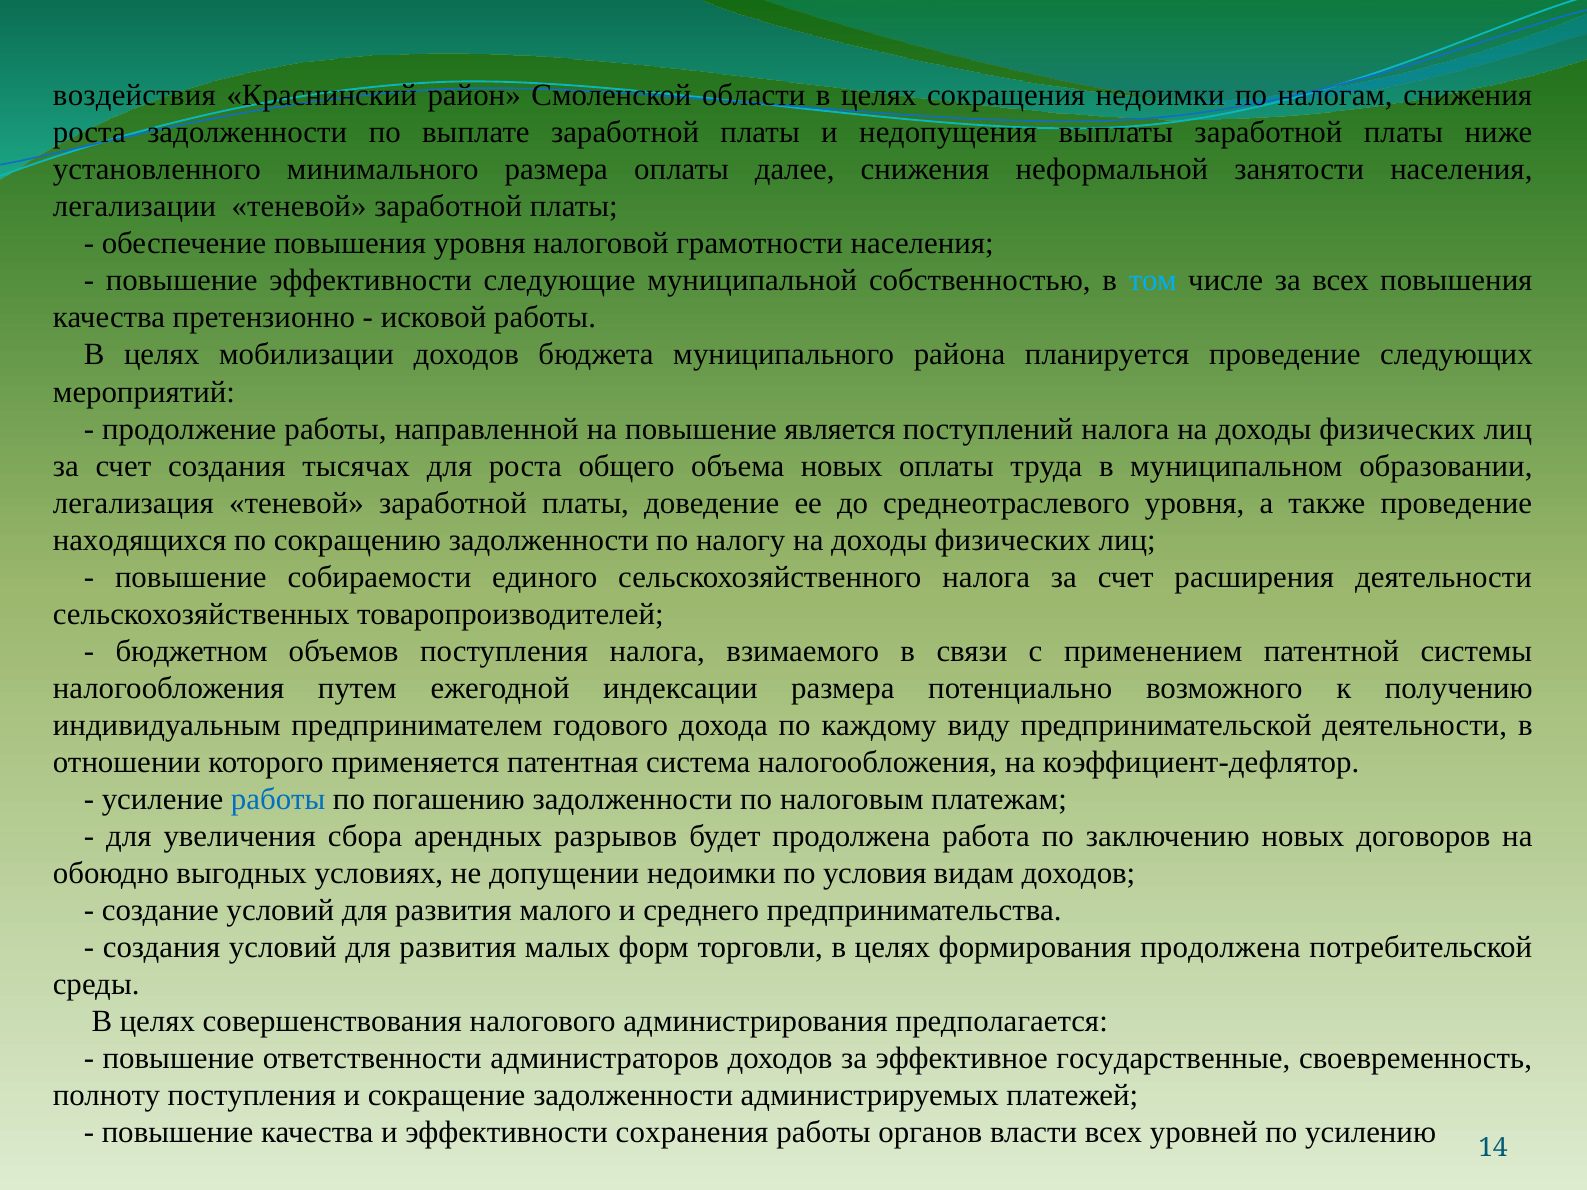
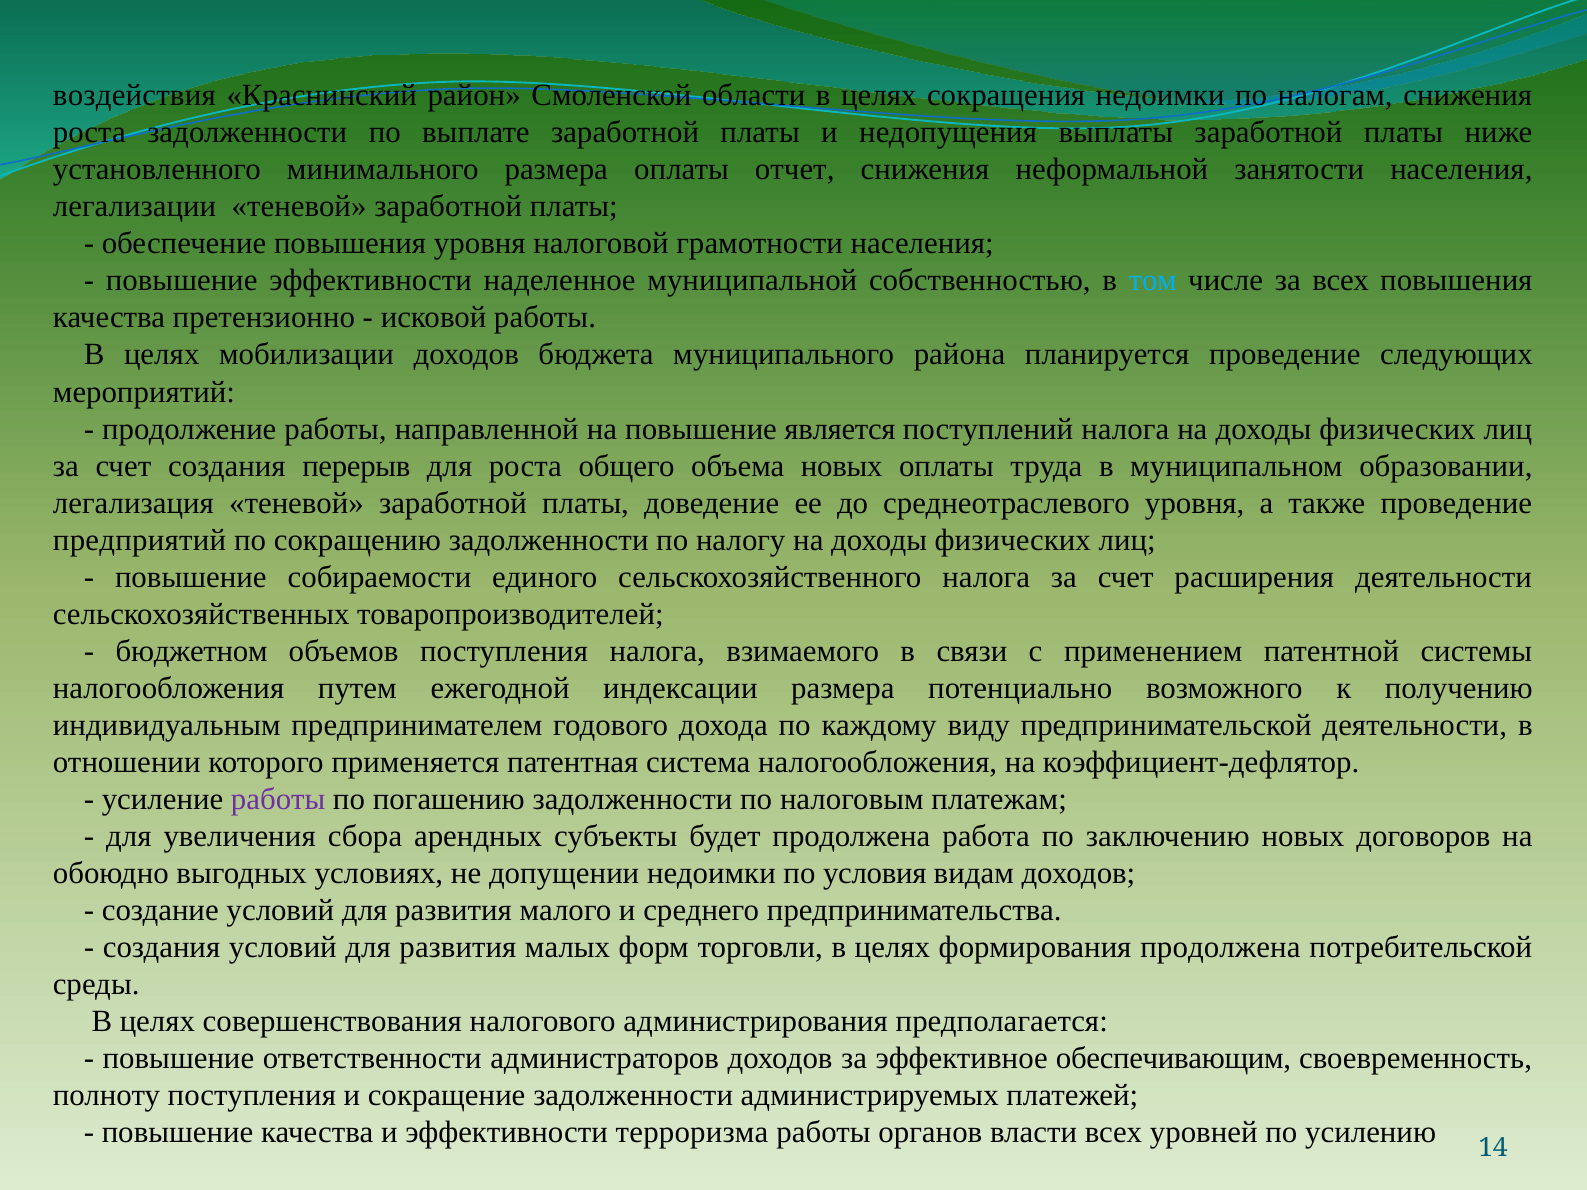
далее: далее -> отчет (795, 170)
следующие: следующие -> наделенное (560, 281)
тысячах: тысячах -> перерыв (356, 466)
находящихся: находящихся -> предприятий (140, 540)
работы colour: blue -> purple (278, 799)
разрывов: разрывов -> субъекты (616, 837)
государственные: государственные -> обеспечивающим (1174, 1059)
сохранения: сохранения -> терроризма (692, 1133)
